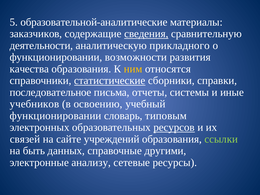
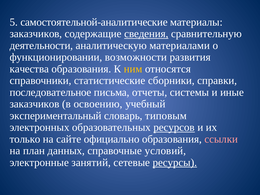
образовательной-аналитические: образовательной-аналитические -> самостоятельной-аналитические (94, 22)
прикладного: прикладного -> материалами (180, 46)
статистические underline: present -> none (110, 81)
учебников: учебников -> заказчиков (35, 104)
функционировании: функционировании -> экспериментальный (56, 116)
связей: связей -> только (25, 139)
учреждений: учреждений -> официально (112, 139)
ссылки colour: light green -> pink (221, 139)
быть: быть -> план (34, 151)
другими: другими -> условий (165, 151)
анализу: анализу -> занятий (91, 163)
ресурсы underline: none -> present (175, 163)
